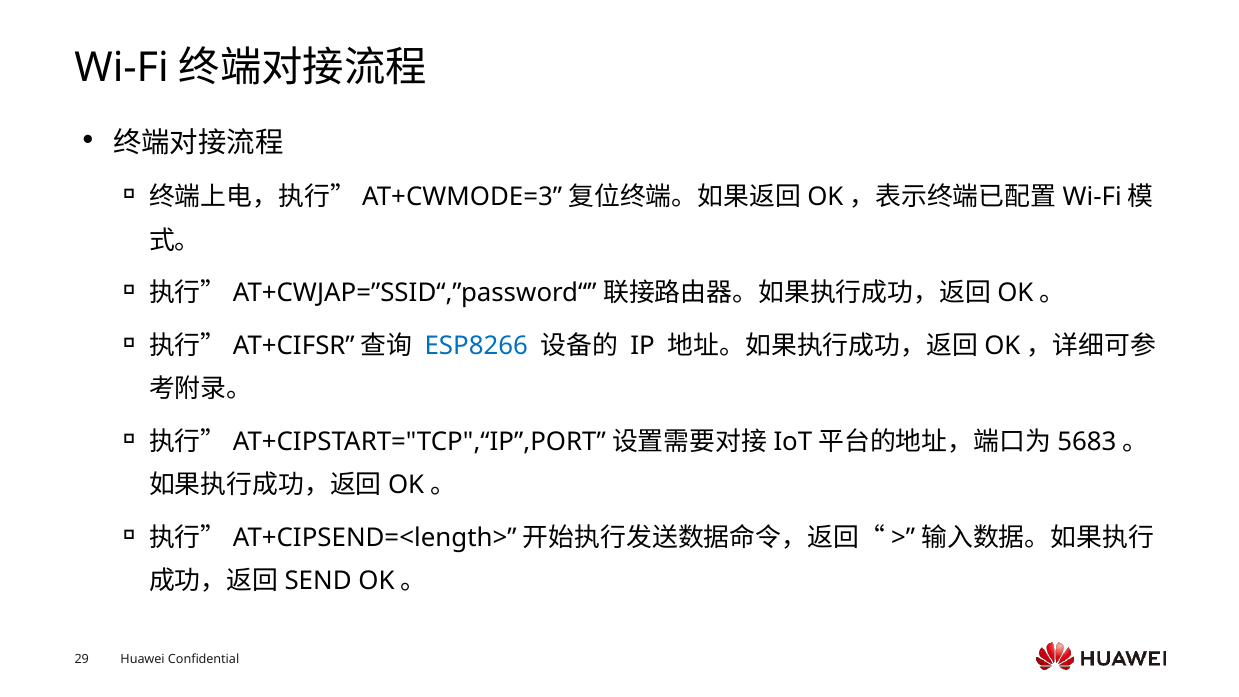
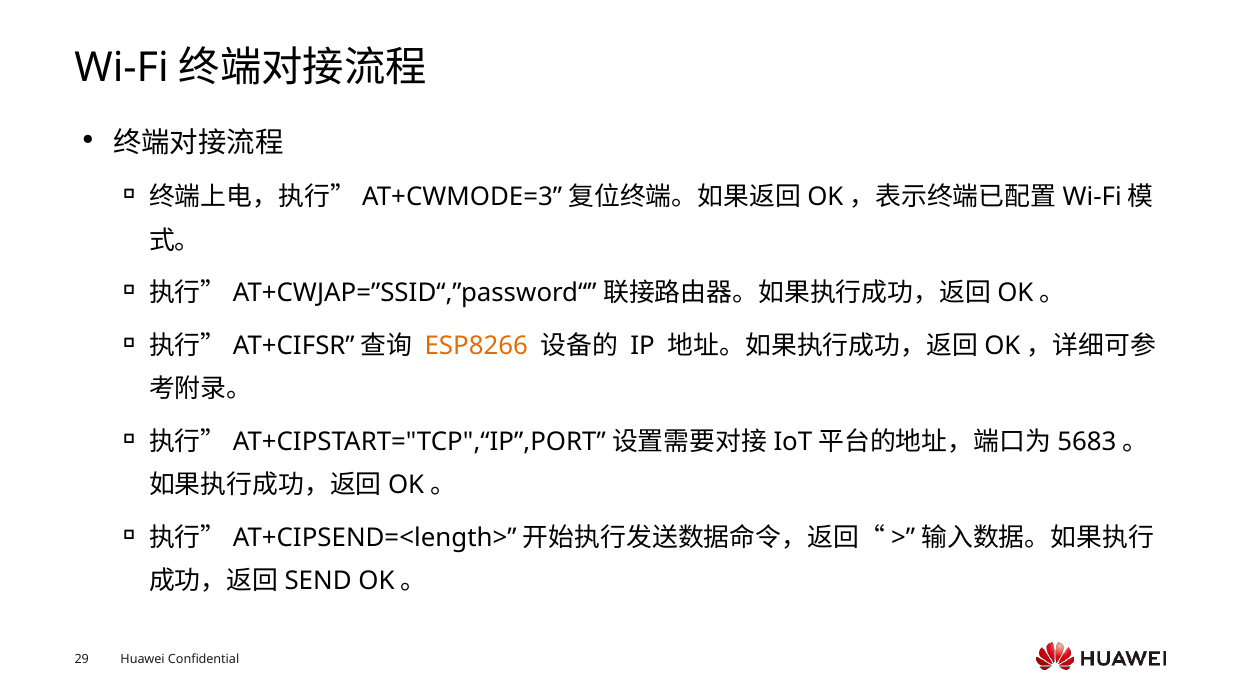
ESP8266 colour: blue -> orange (476, 346)
